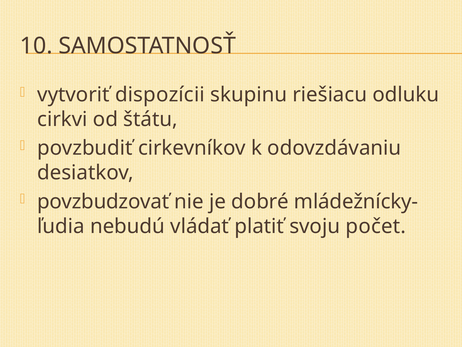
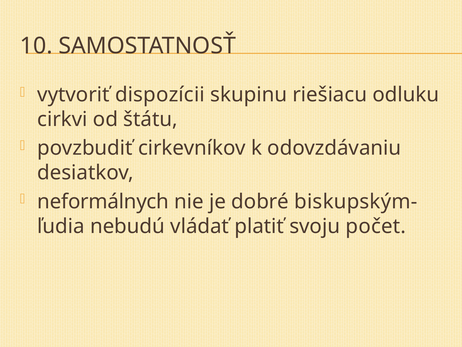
povzbudzovať: povzbudzovať -> neformálnych (103, 201)
mládežnícky-: mládežnícky- -> biskupským- (356, 201)
